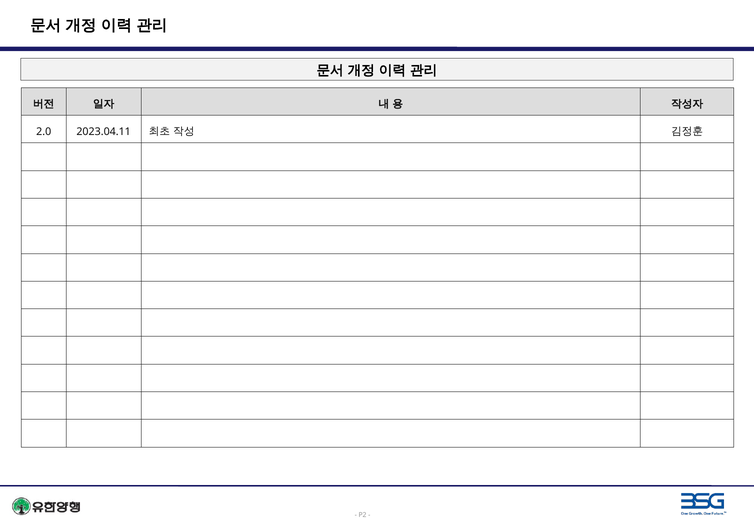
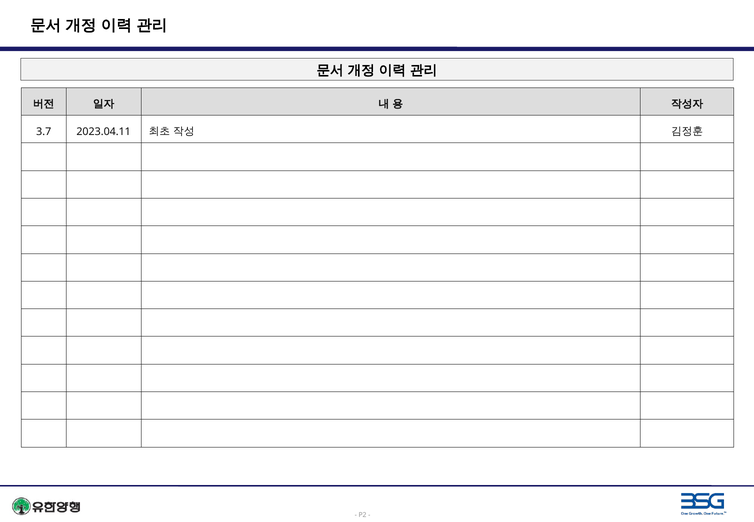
2.0: 2.0 -> 3.7 (44, 132)
